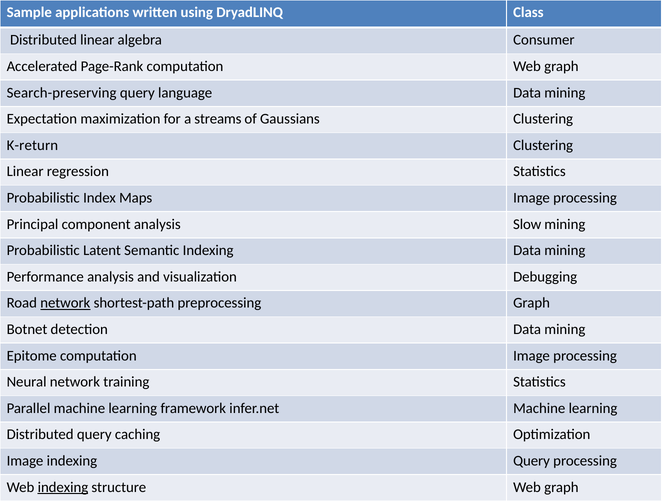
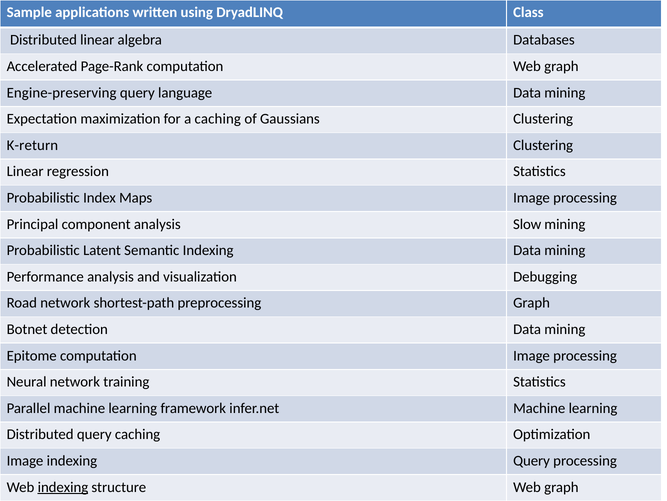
Consumer: Consumer -> Databases (544, 40)
Search-preserving: Search-preserving -> Engine-preserving (62, 93)
a streams: streams -> caching (218, 119)
network underline: present -> none (65, 303)
